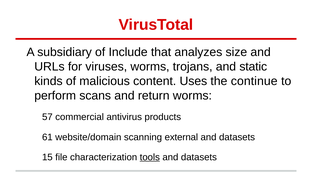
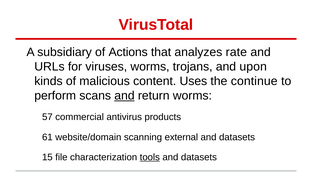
Include: Include -> Actions (128, 52)
size: size -> rate (236, 52)
static: static -> upon (253, 67)
and underline: none -> present (124, 96)
